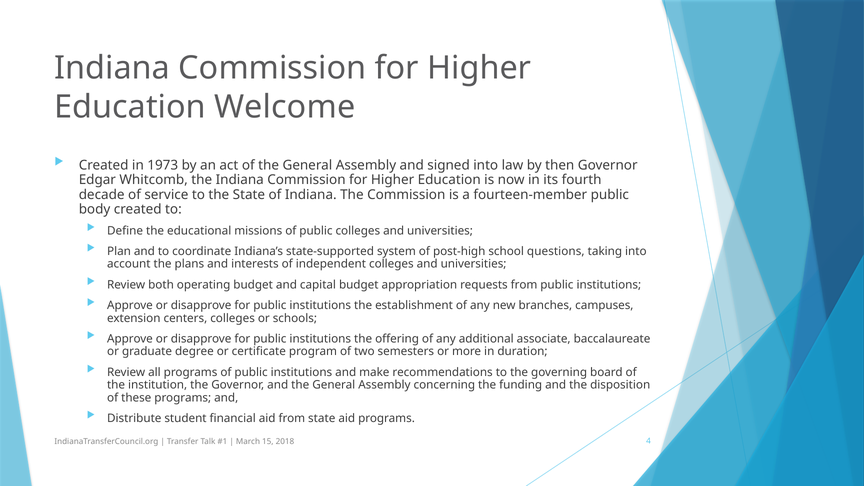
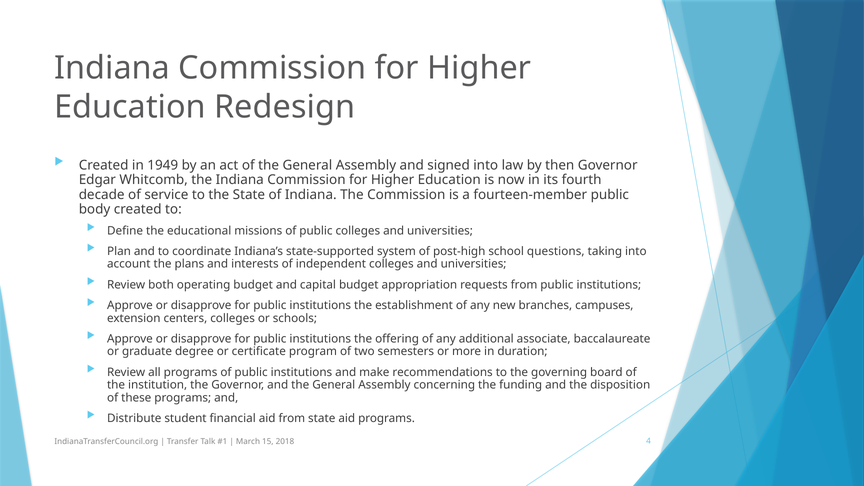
Welcome: Welcome -> Redesign (285, 107)
1973: 1973 -> 1949 (163, 165)
